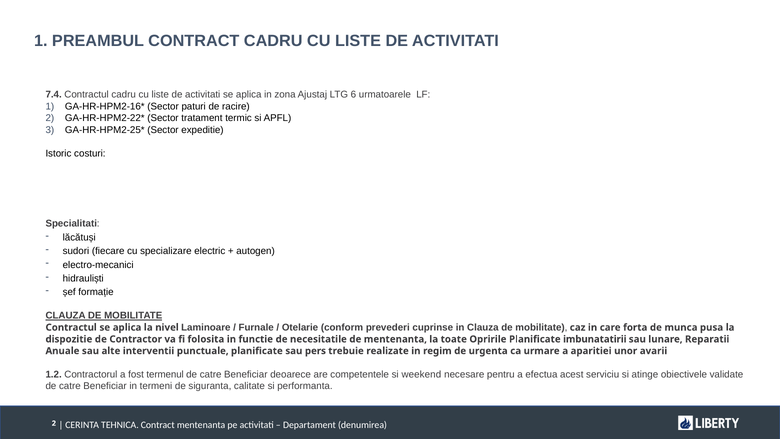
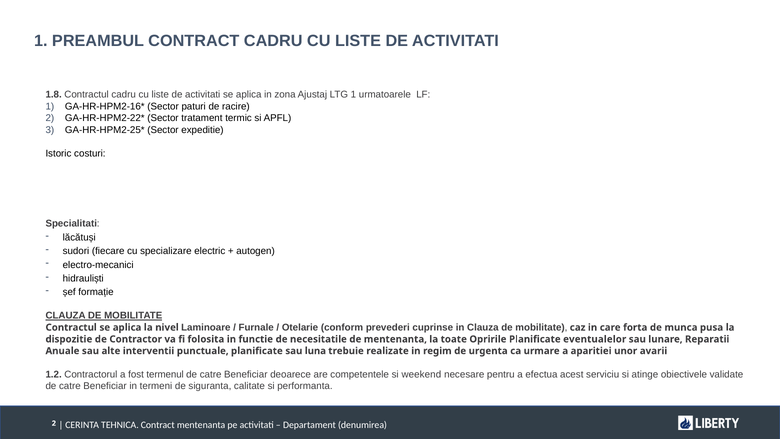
7.4: 7.4 -> 1.8 (54, 95)
LTG 6: 6 -> 1 (353, 95)
imbunatatirii: imbunatatirii -> eventualelor (595, 339)
pers: pers -> luna (315, 351)
